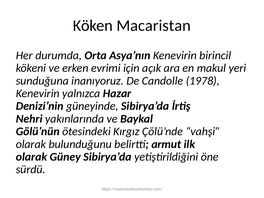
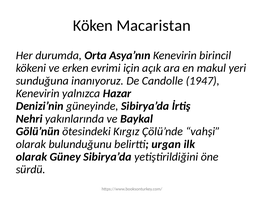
1978: 1978 -> 1947 (203, 81)
armut: armut -> urgan (166, 144)
